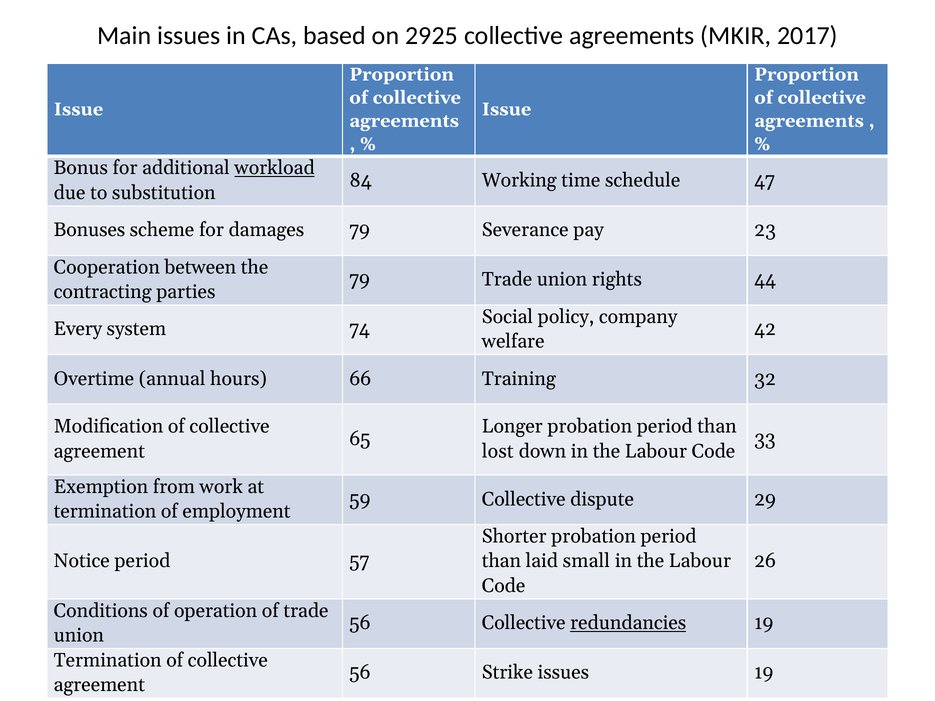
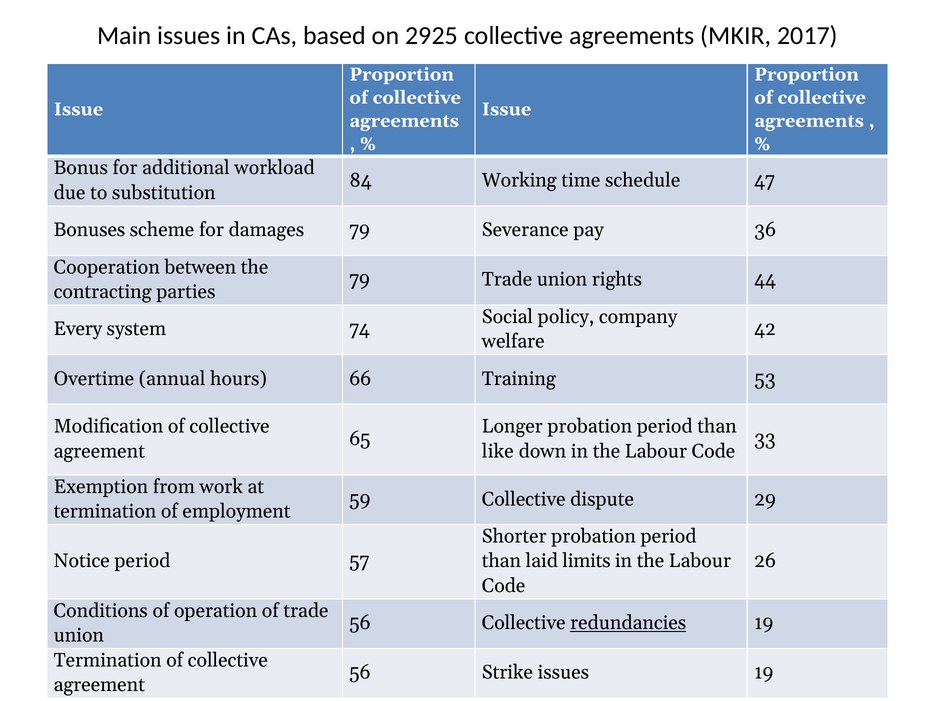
workload underline: present -> none (275, 168)
23: 23 -> 36 (765, 230)
32: 32 -> 53 (765, 379)
lost: lost -> like (498, 451)
small: small -> limits (587, 561)
